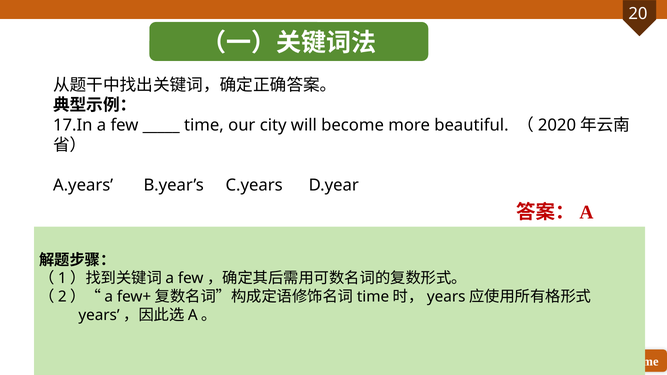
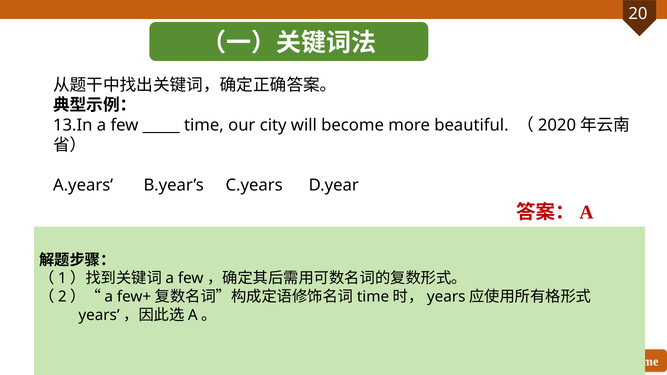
17.In: 17.In -> 13.In (73, 125)
